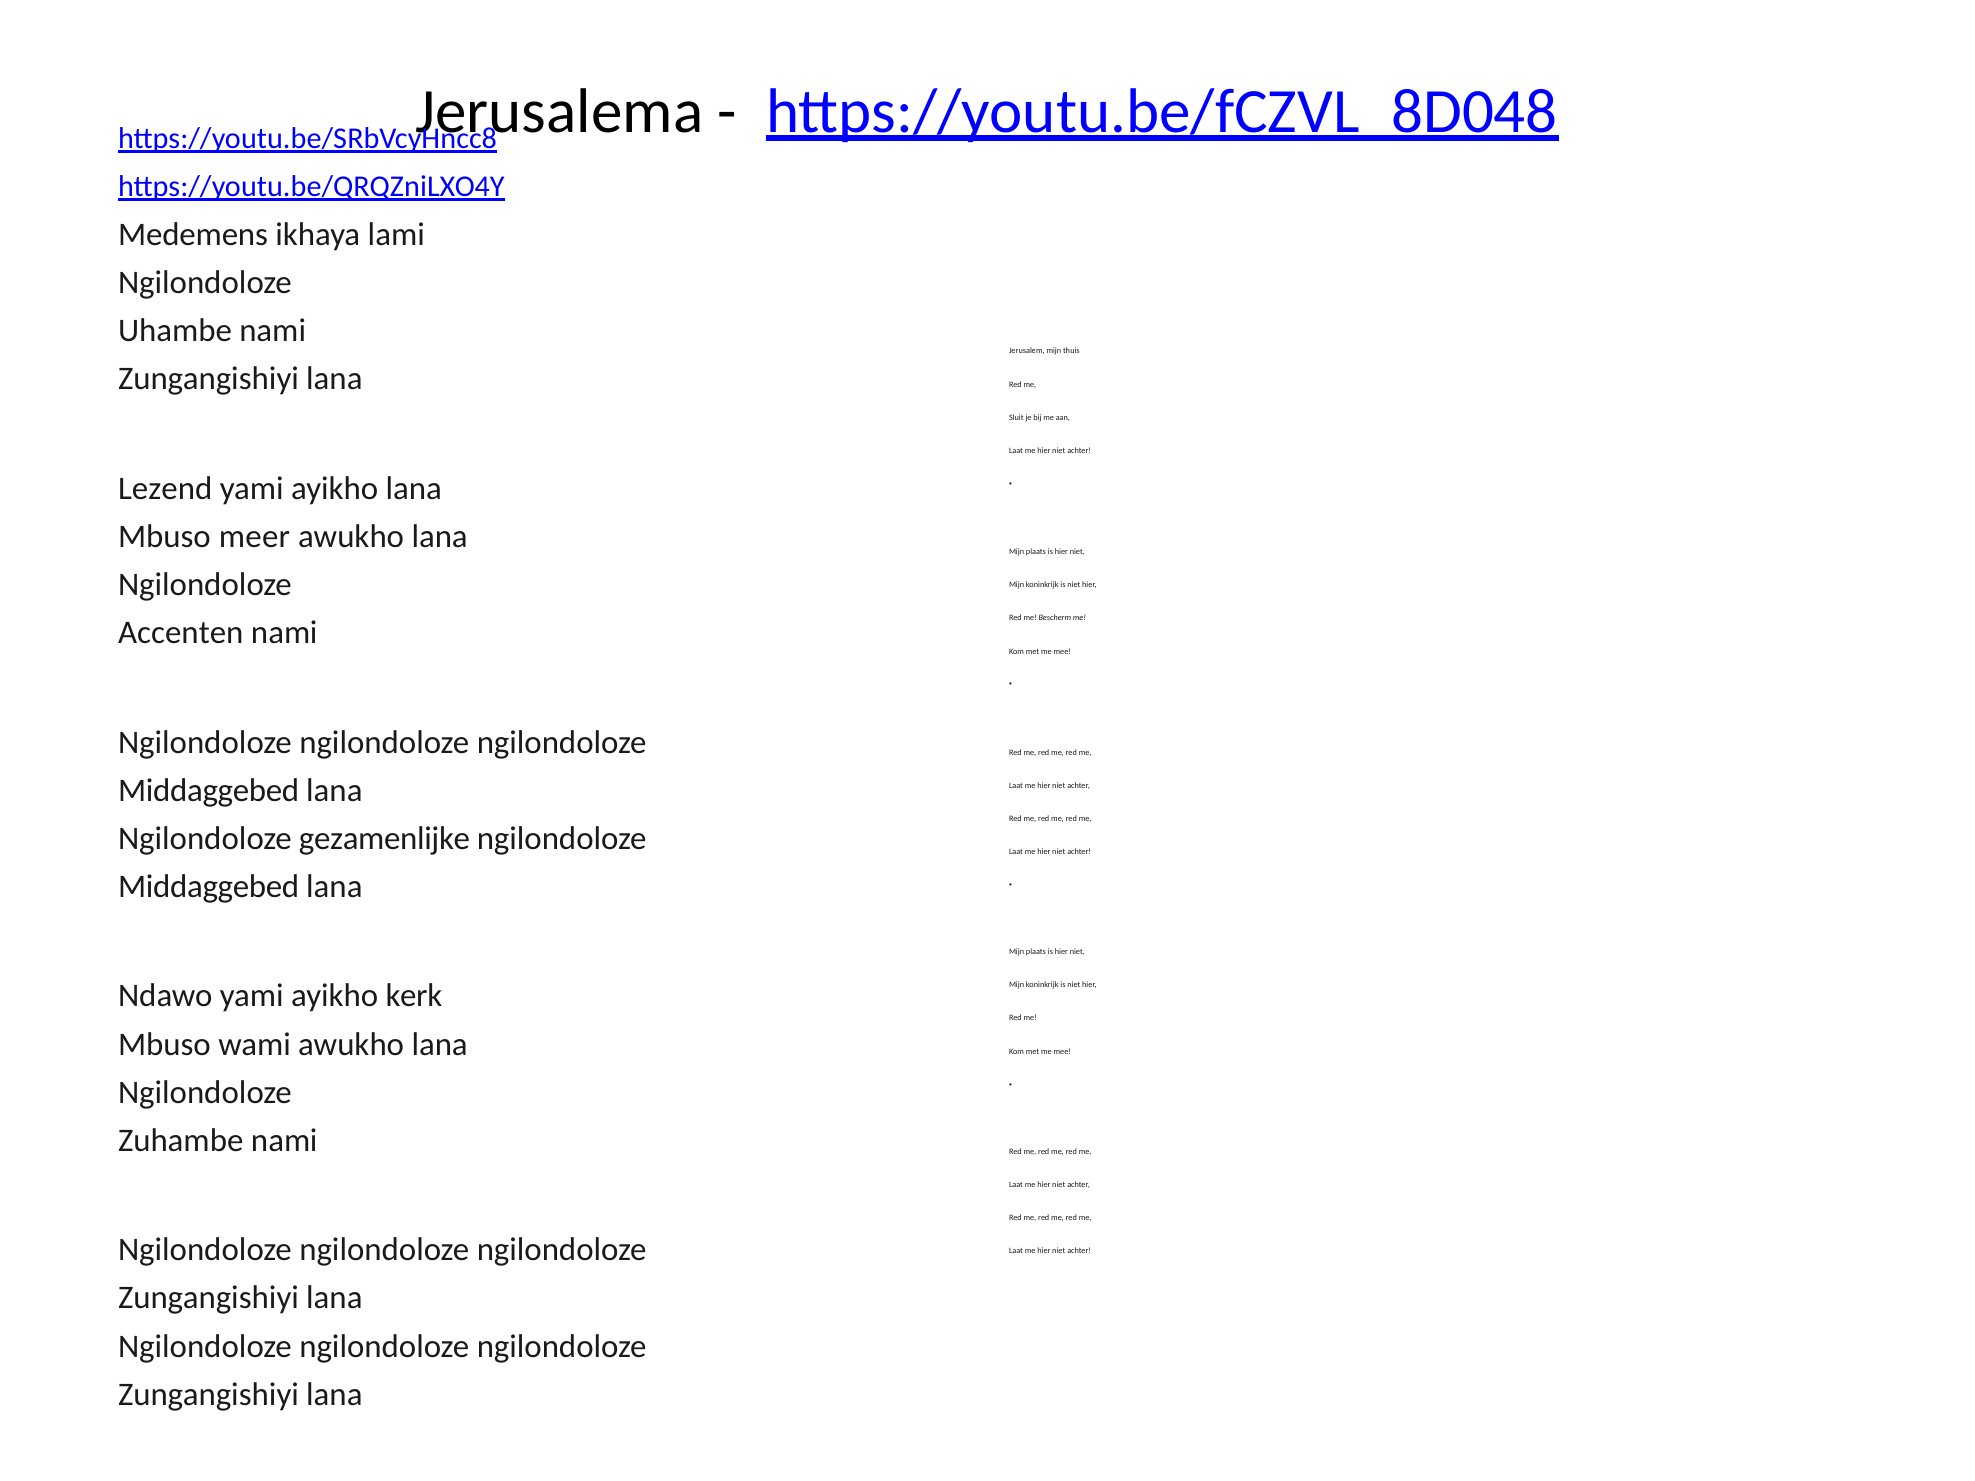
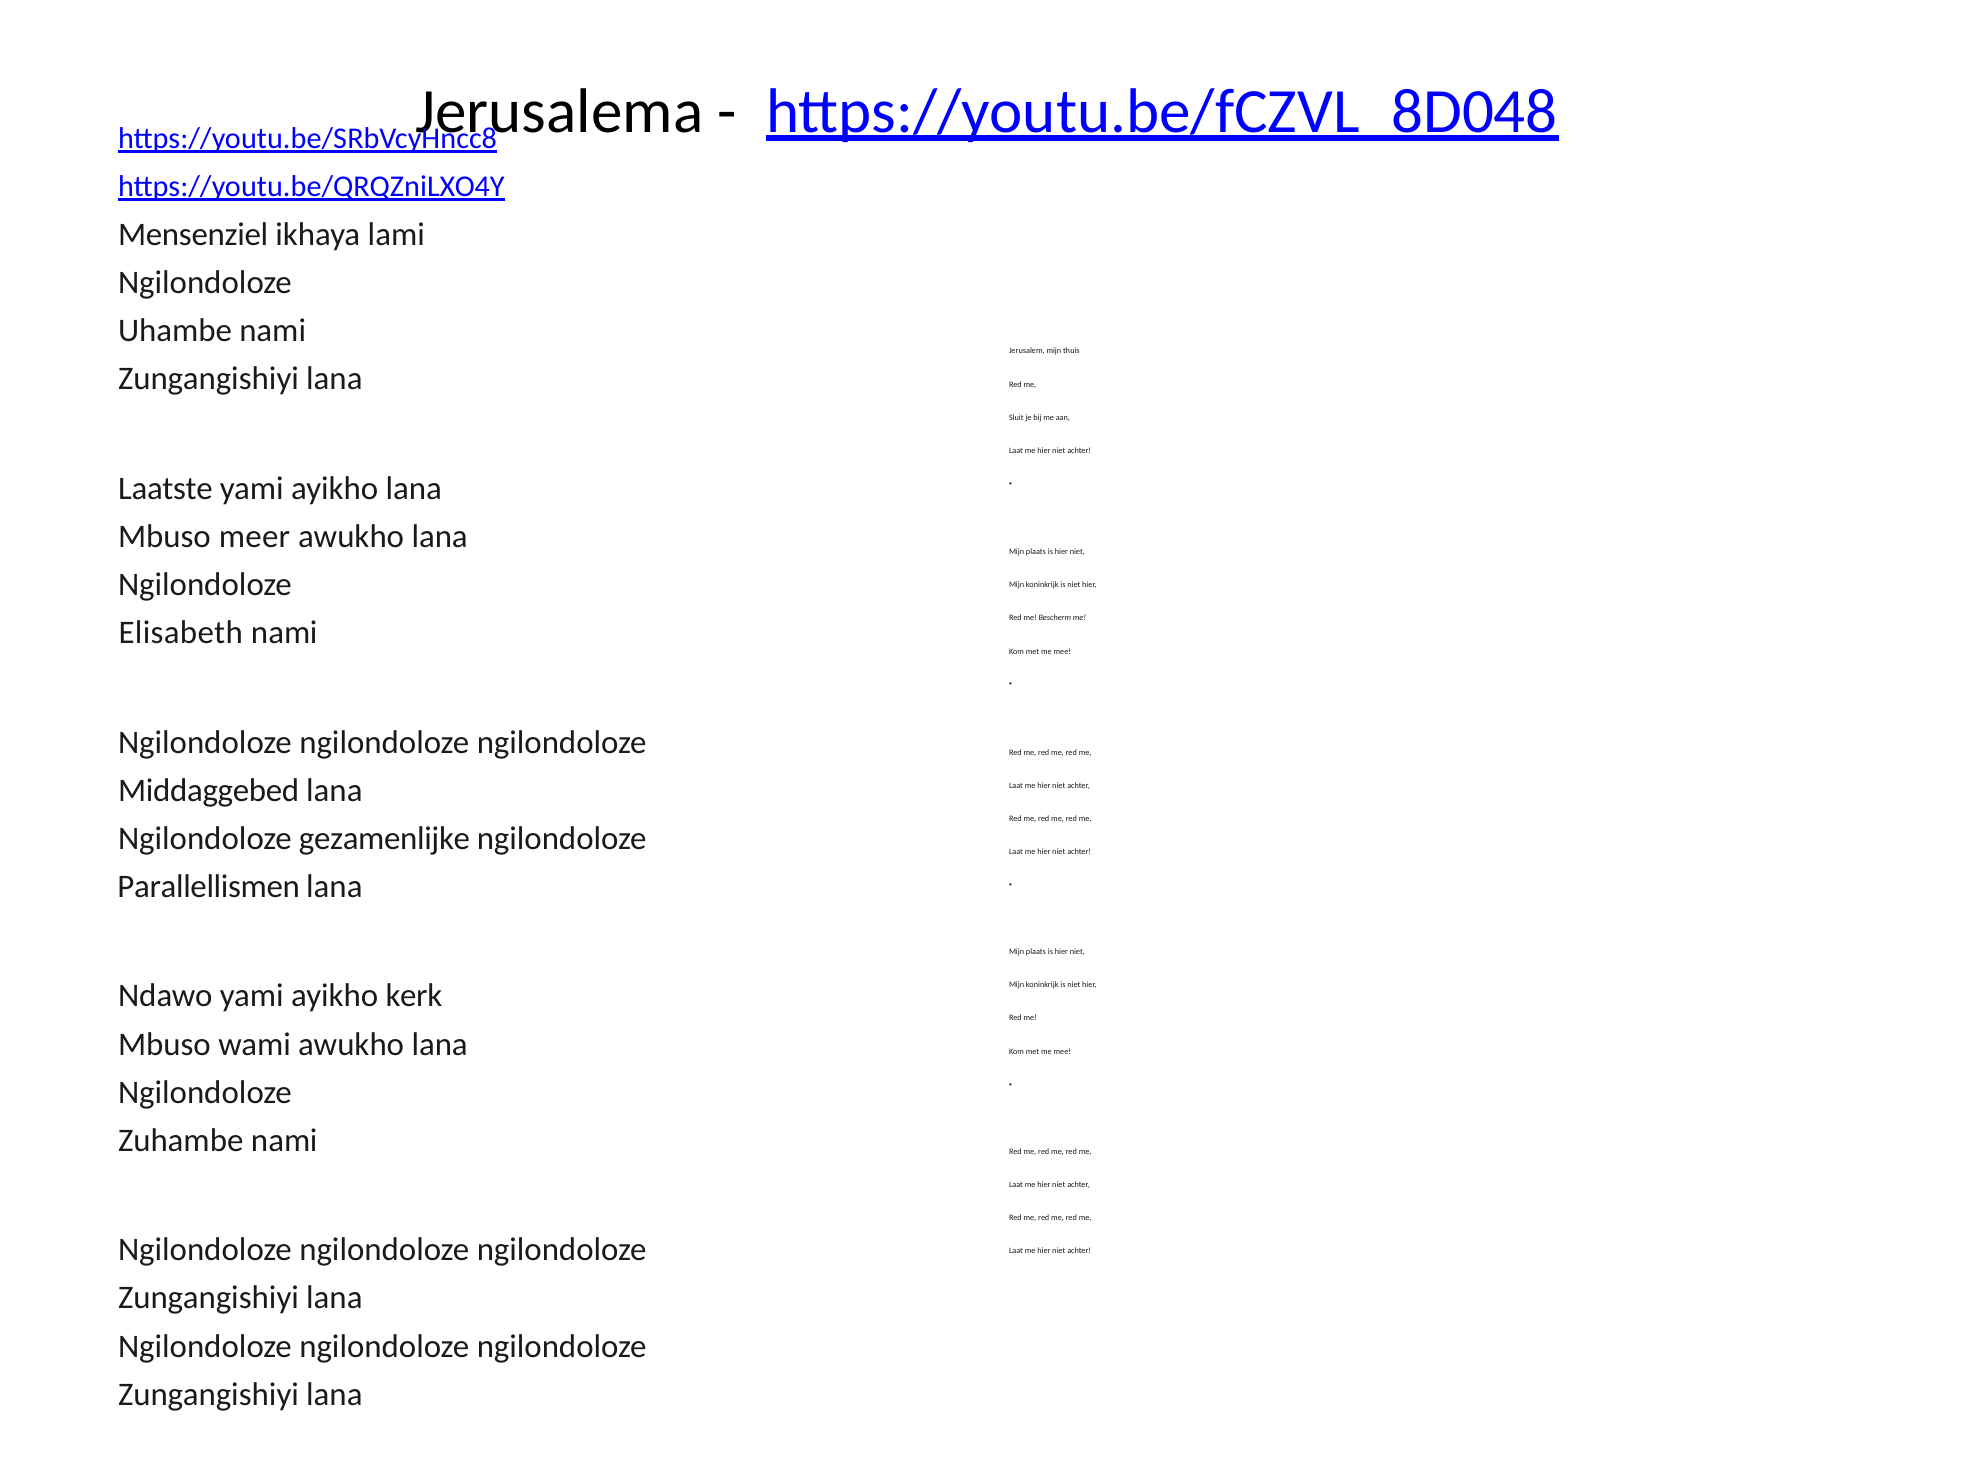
Medemens: Medemens -> Mensenziel (193, 234)
Lezend: Lezend -> Laatste (165, 488)
Accenten: Accenten -> Elisabeth (181, 633)
Middaggebed: Middaggebed -> Parallellismen (209, 887)
